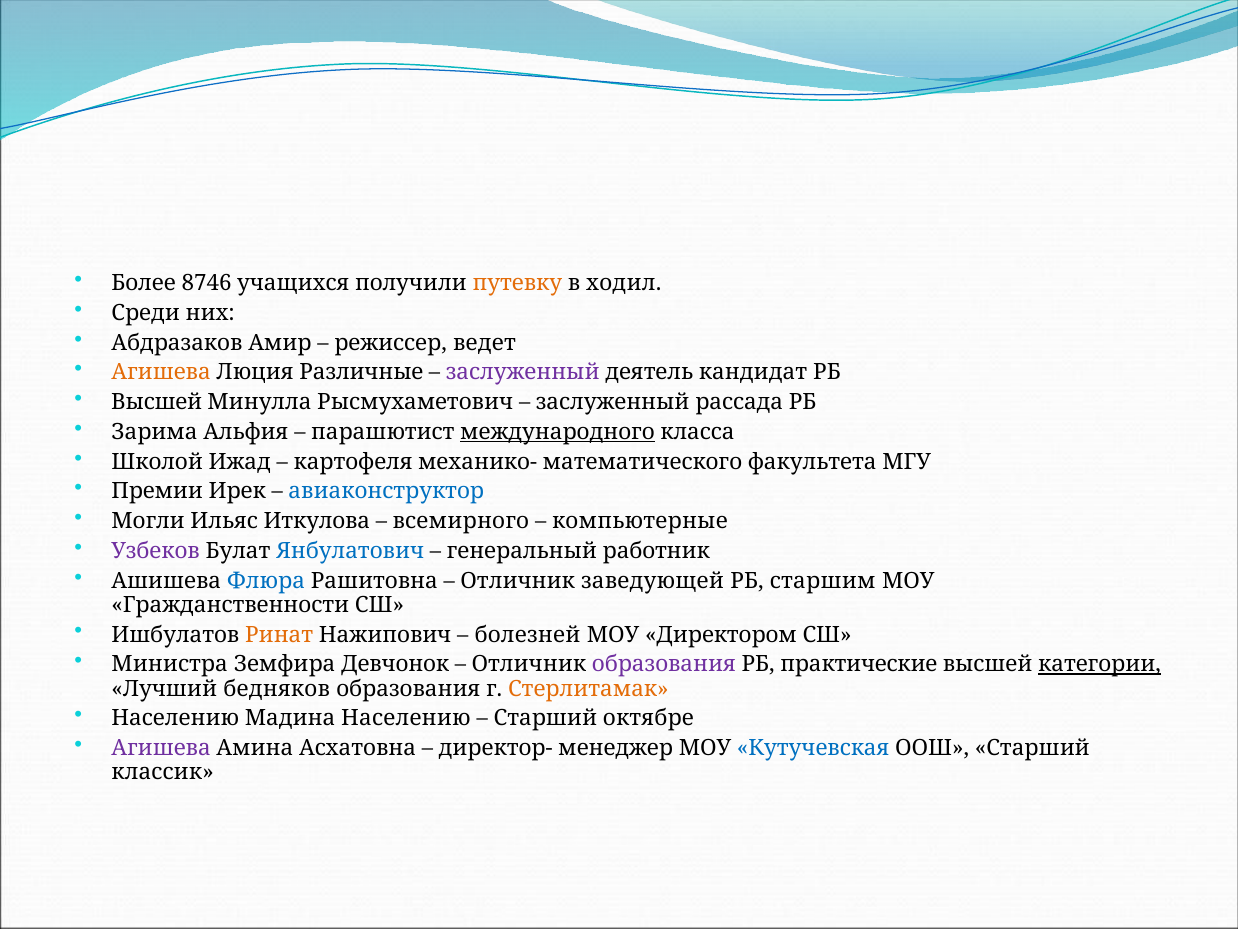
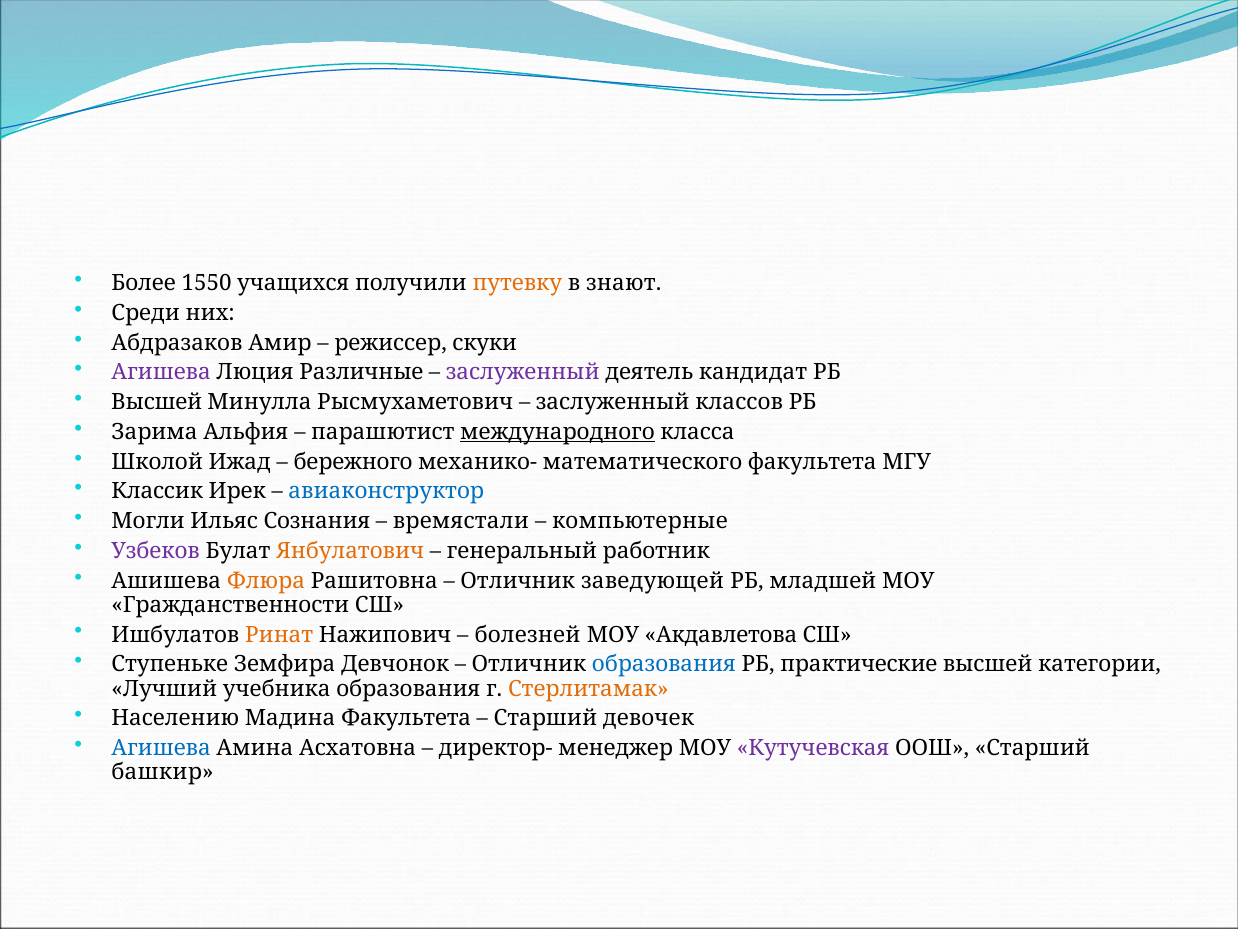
8746: 8746 -> 1550 (207, 283)
ходил: ходил -> знают (624, 283)
ведет: ведет -> скуки (485, 343)
Агишева colour: orange -> purple (161, 372)
рассада: рассада -> классов (739, 402)
картофеля: картофеля -> бережного (353, 462)
Премии: Премии -> Классик (157, 491)
Иткулова: Иткулова -> Сознания (317, 521)
всемирного: всемирного -> времястали (461, 521)
Янбулатович colour: blue -> orange (350, 551)
Флюра colour: blue -> orange (266, 580)
старшим: старшим -> младшей (823, 580)
Директором: Директором -> Акдавлетова (721, 634)
Министра: Министра -> Ступеньке (170, 664)
образования colour: purple -> blue (664, 664)
категории underline: present -> none (1100, 664)
бедняков: бедняков -> учебника (277, 688)
Мадина Населению: Населению -> Факультета (406, 718)
октябре: октябре -> девочек (648, 718)
Агишева colour: purple -> blue (161, 748)
Кутучевская colour: blue -> purple (813, 748)
классик: классик -> башкир (163, 772)
